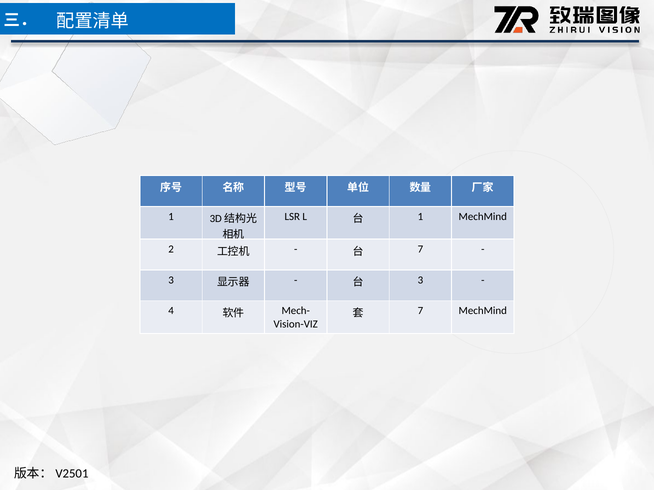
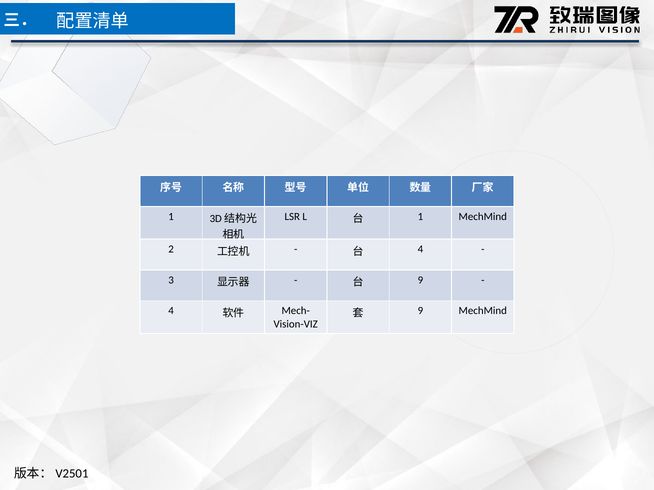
7: 7 -> 4 (420, 249)
3: 3 -> 9 (420, 280)
7: 7 -> 9 (420, 311)
